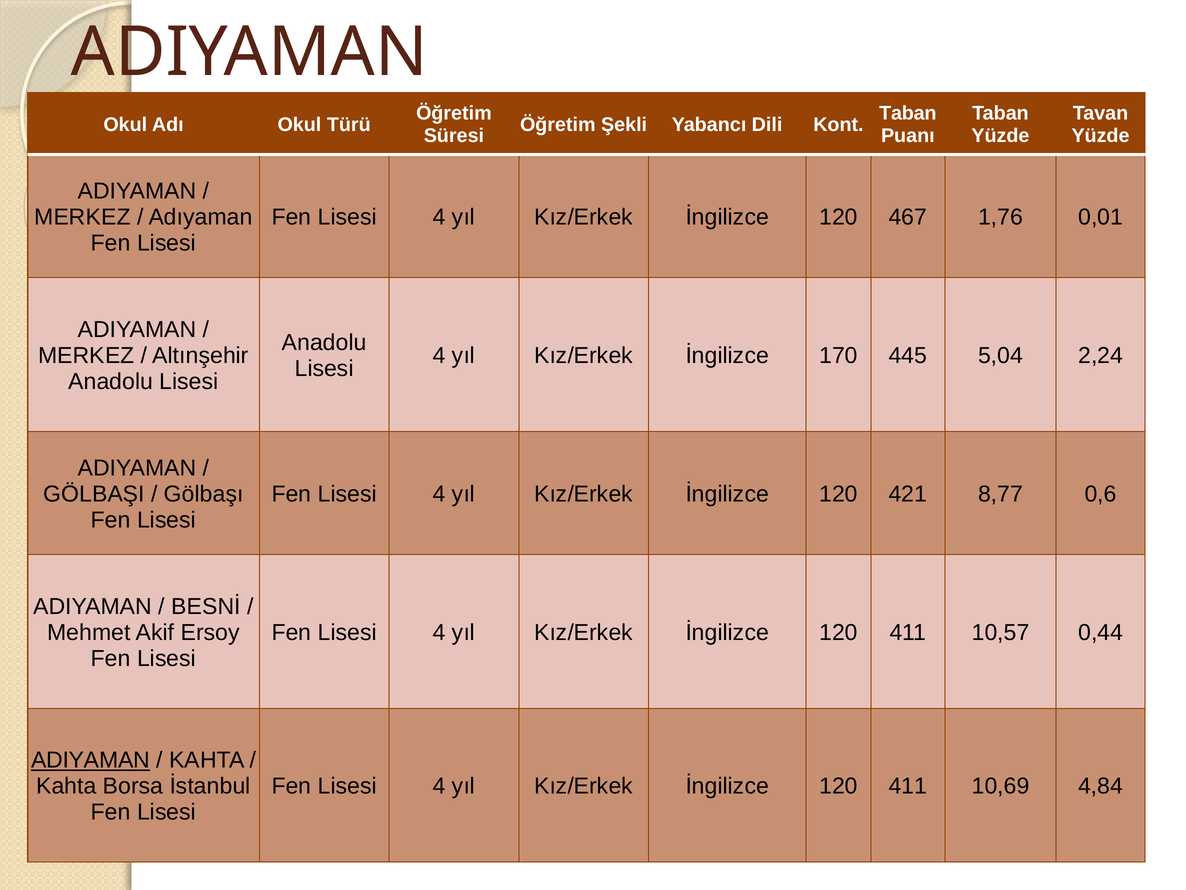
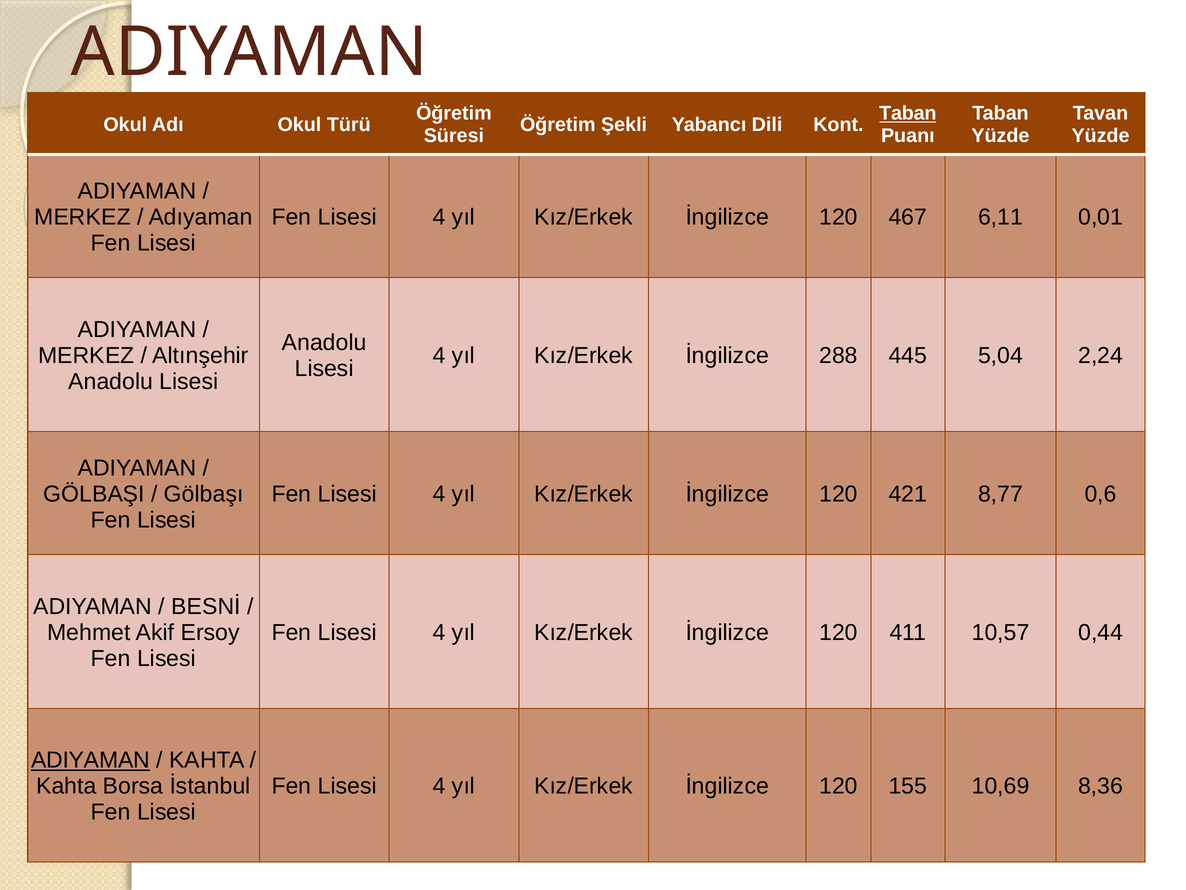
Taban underline: none -> present (908, 113)
1,76: 1,76 -> 6,11 (1001, 217)
170: 170 -> 288 (838, 355)
411: 411 -> 155 (908, 786)
4,84: 4,84 -> 8,36 (1101, 786)
